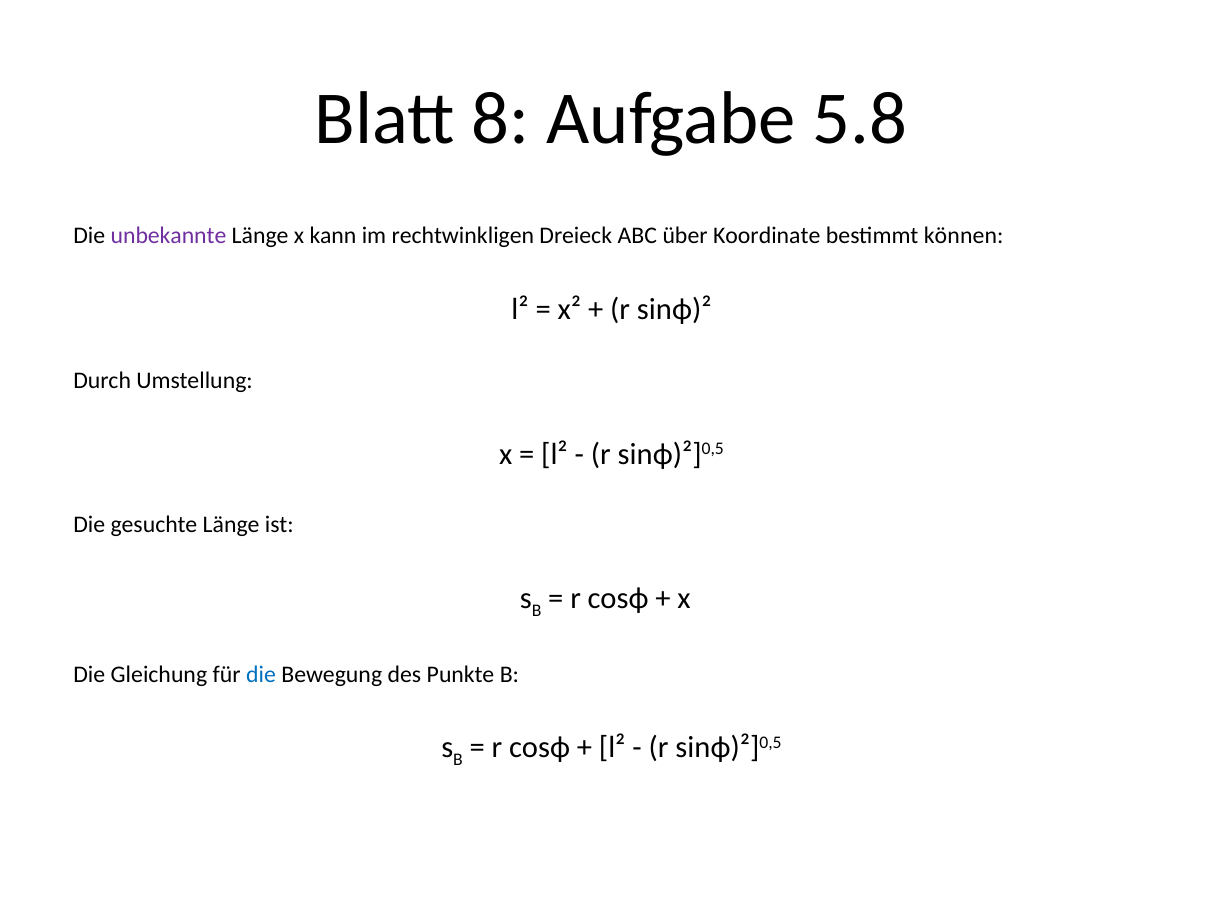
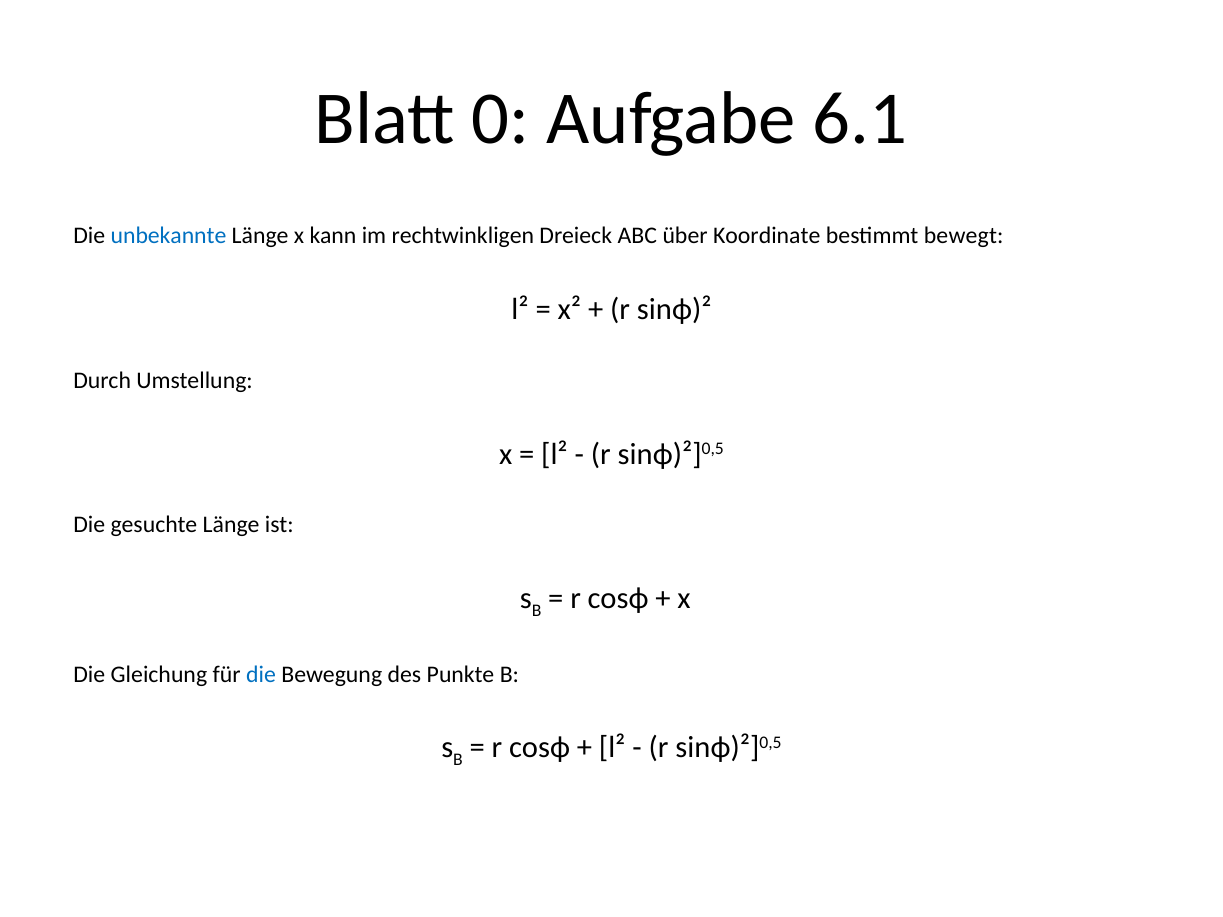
8: 8 -> 0 (501, 118)
5.8: 5.8 -> 6.1 (860, 118)
unbekannte colour: purple -> blue (169, 236)
können: können -> bewegt (964, 236)
